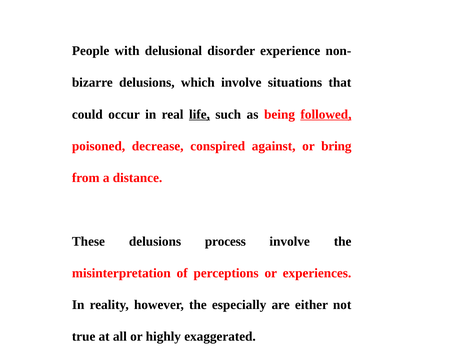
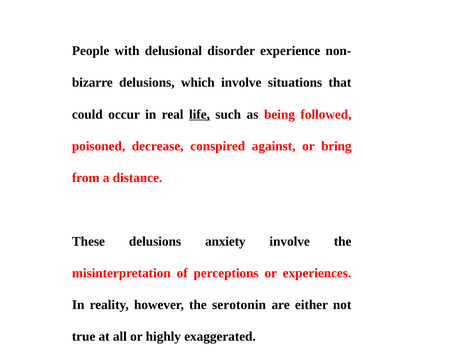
followed underline: present -> none (326, 114)
process: process -> anxiety (225, 241)
especially: especially -> serotonin (239, 304)
